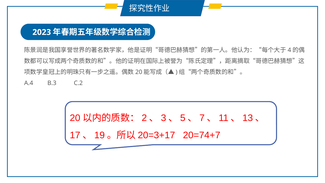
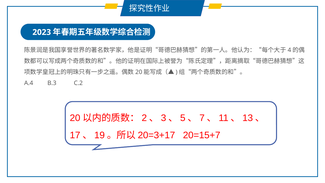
20=74+7: 20=74+7 -> 20=15+7 (202, 135)
